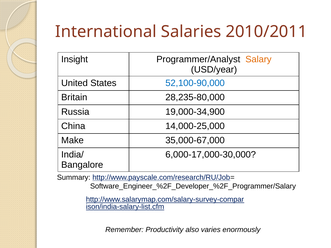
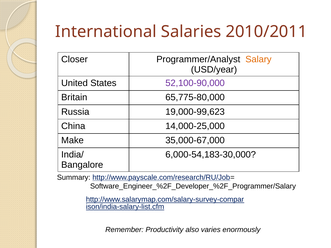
Insight: Insight -> Closer (75, 59)
52,100-90,000 colour: blue -> purple (195, 83)
28,235-80,000: 28,235-80,000 -> 65,775-80,000 (195, 98)
19,000-34,900: 19,000-34,900 -> 19,000-99,623 (195, 112)
6,000-17,000-30,000: 6,000-17,000-30,000 -> 6,000-54,183-30,000 (211, 155)
